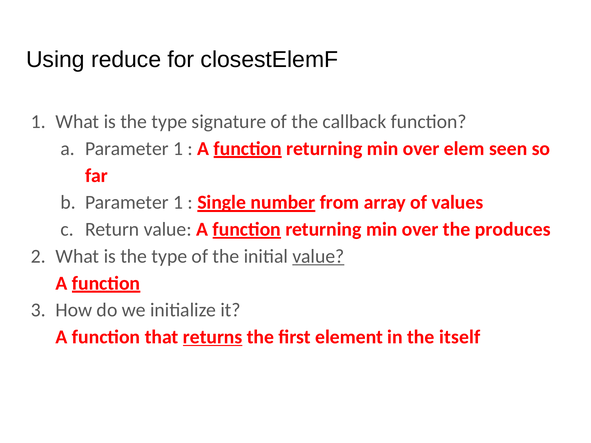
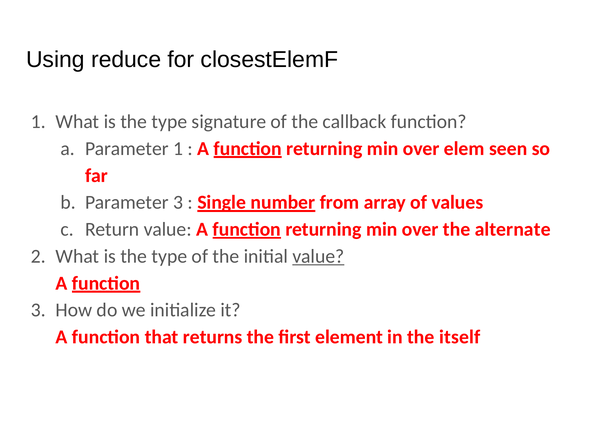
1: 1 -> 3 (178, 203)
produces: produces -> alternate (513, 230)
returns underline: present -> none (213, 337)
